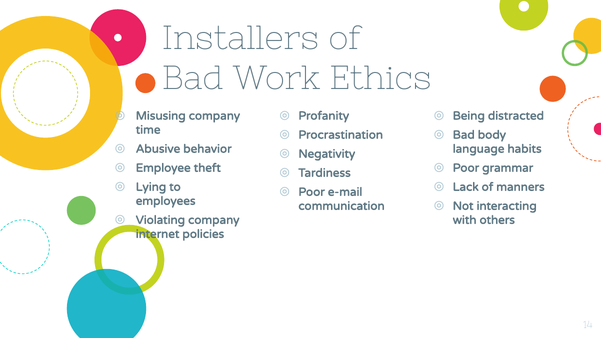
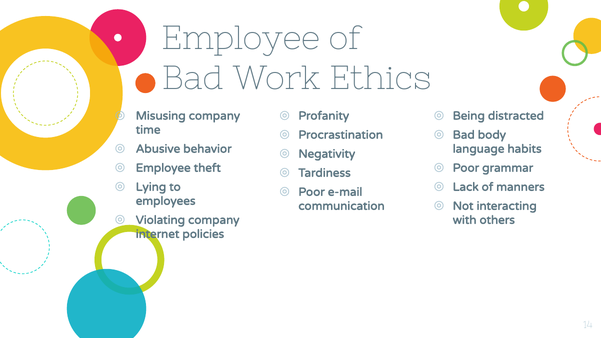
Installers: Installers -> Employee (241, 38)
